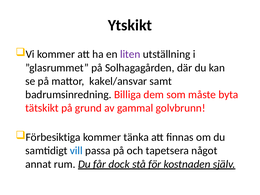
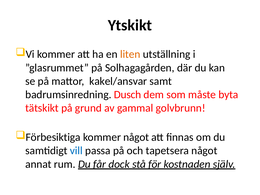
liten colour: purple -> orange (130, 54)
Billiga: Billiga -> Dusch (128, 95)
kommer tänka: tänka -> något (136, 137)
